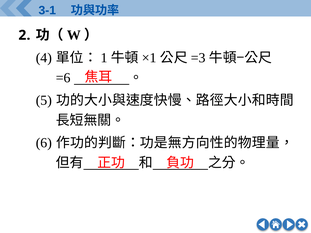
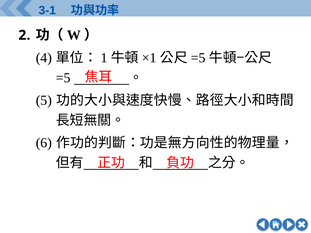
=3: =3 -> =5 (198, 58)
=6: =6 -> =5 (63, 78)
